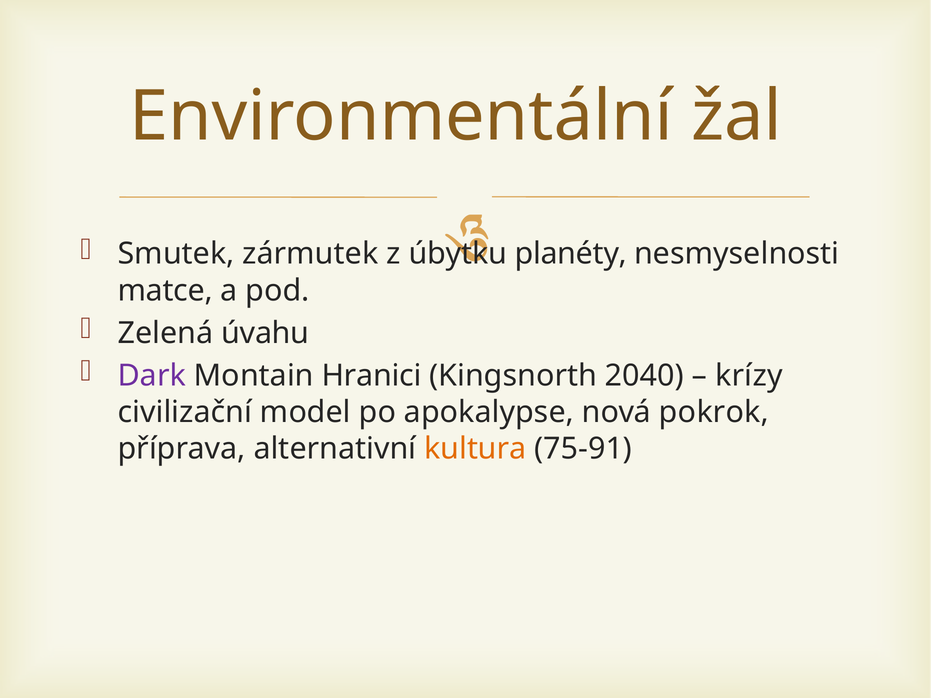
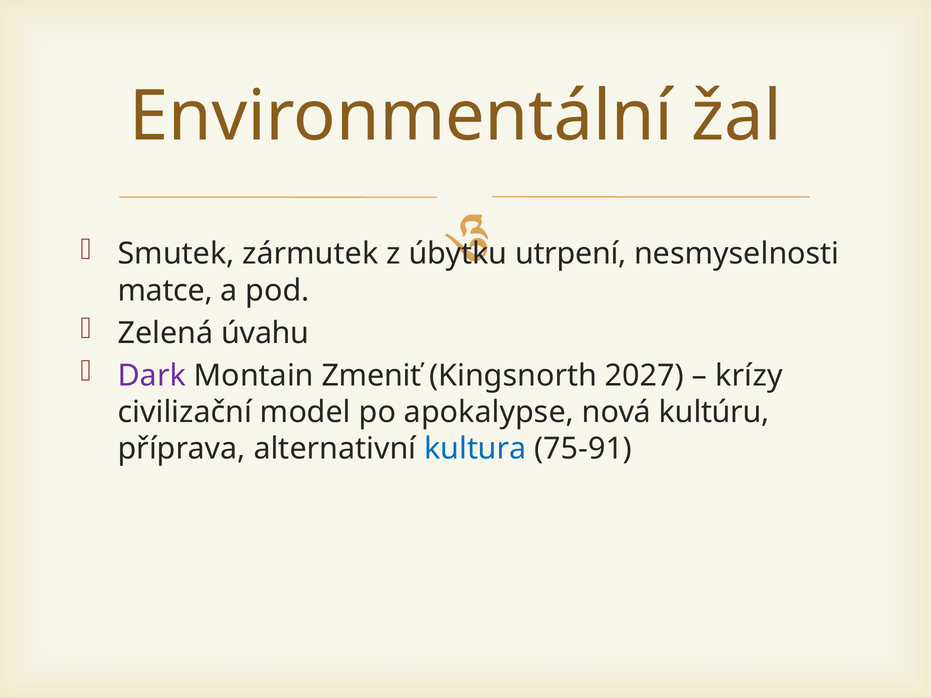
planéty: planéty -> utrpení (571, 254)
Hranici: Hranici -> Zmeniť (372, 376)
2040: 2040 -> 2027 (644, 376)
pokrok: pokrok -> kultúru (714, 412)
kultura colour: orange -> blue (475, 449)
